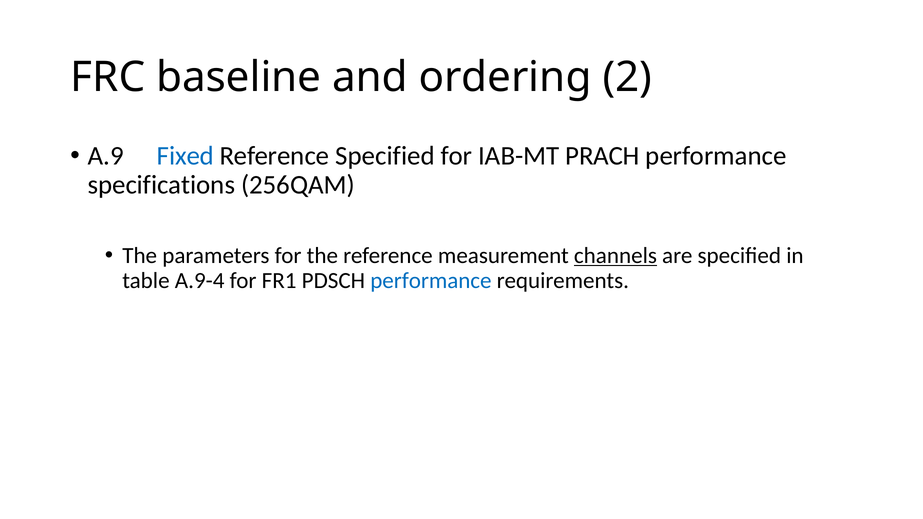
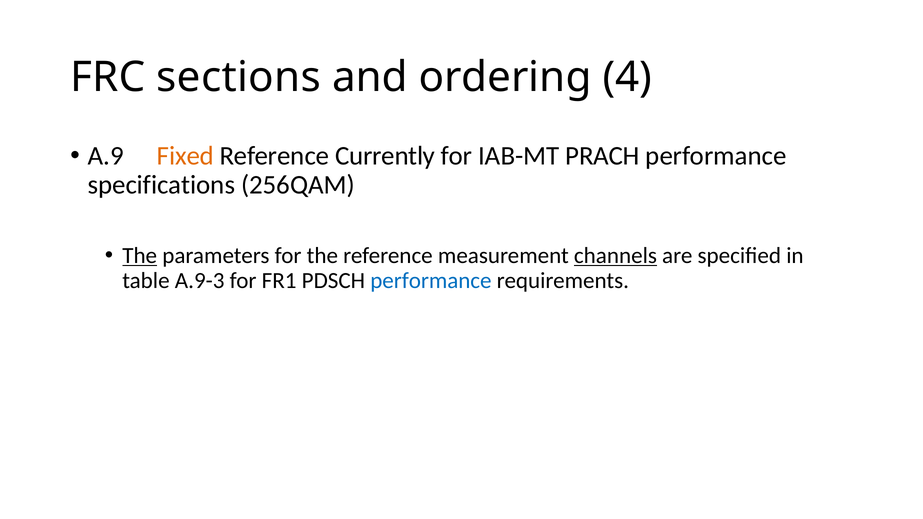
baseline: baseline -> sections (239, 78)
2: 2 -> 4 (627, 78)
Fixed colour: blue -> orange (185, 156)
Reference Specified: Specified -> Currently (385, 156)
The underline: none -> present (140, 256)
A.9-4: A.9-4 -> A.9-3 (200, 281)
